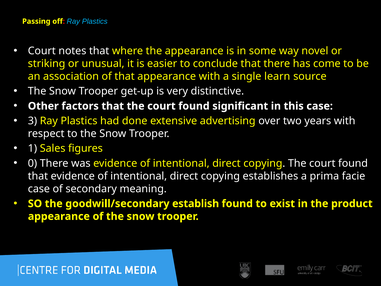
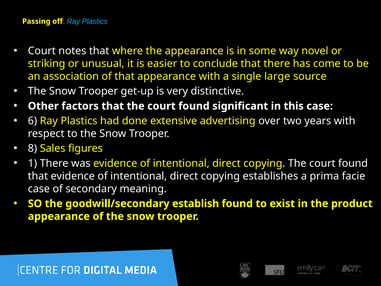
learn: learn -> large (277, 76)
3: 3 -> 6 (32, 121)
1: 1 -> 8 (32, 148)
0: 0 -> 1 (32, 163)
